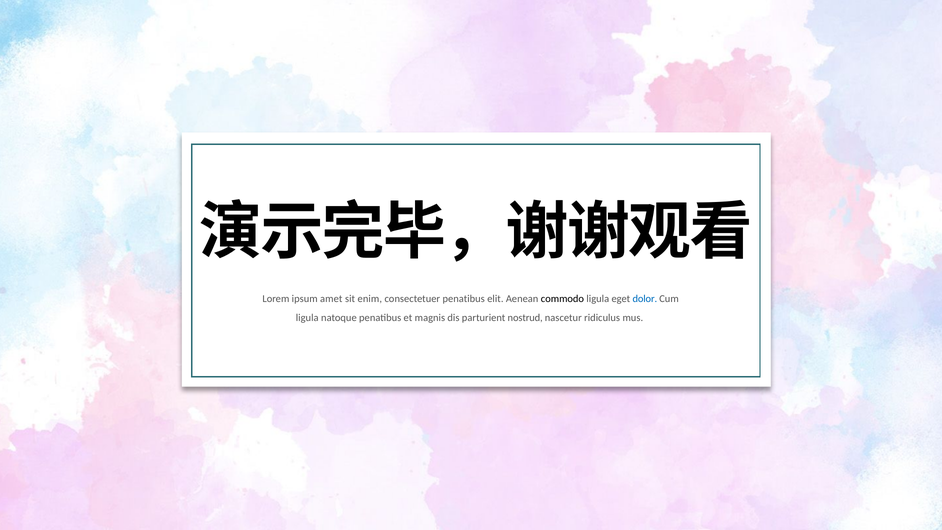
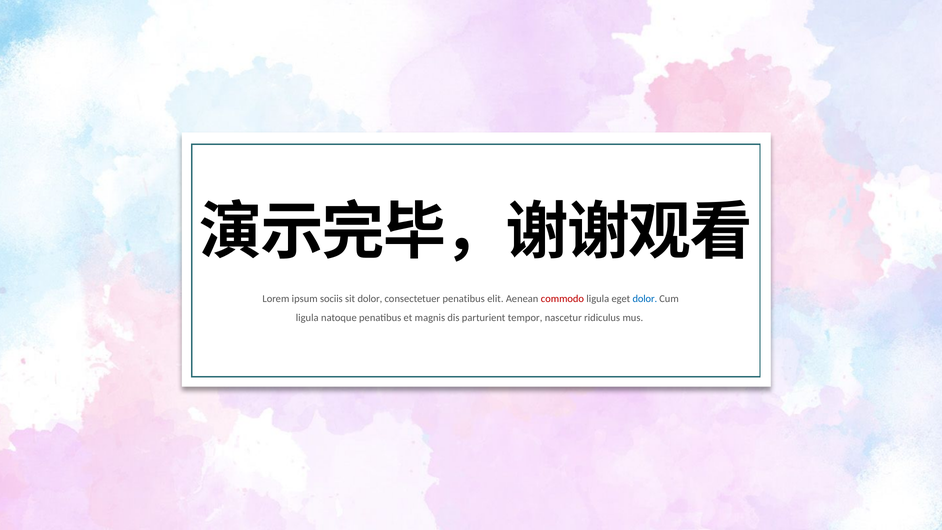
amet: amet -> sociis (331, 299)
sit enim: enim -> dolor (370, 299)
commodo colour: black -> red (562, 299)
nostrud: nostrud -> tempor (525, 318)
